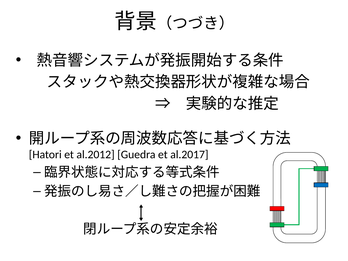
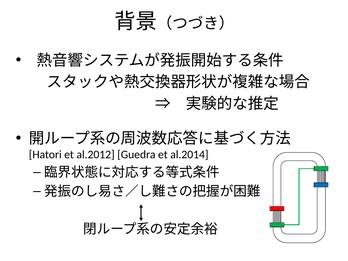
al.2017: al.2017 -> al.2014 (189, 155)
